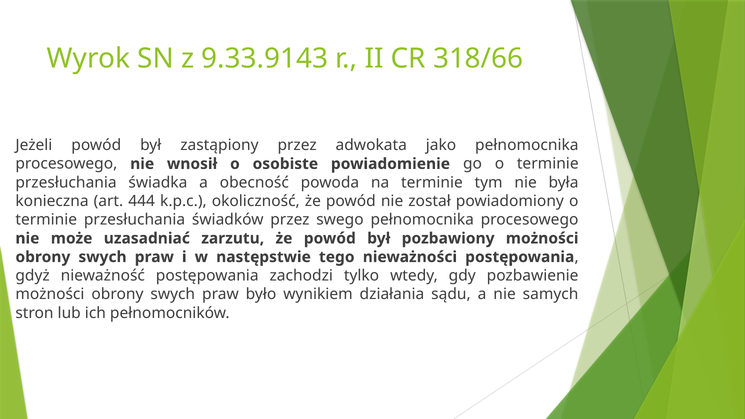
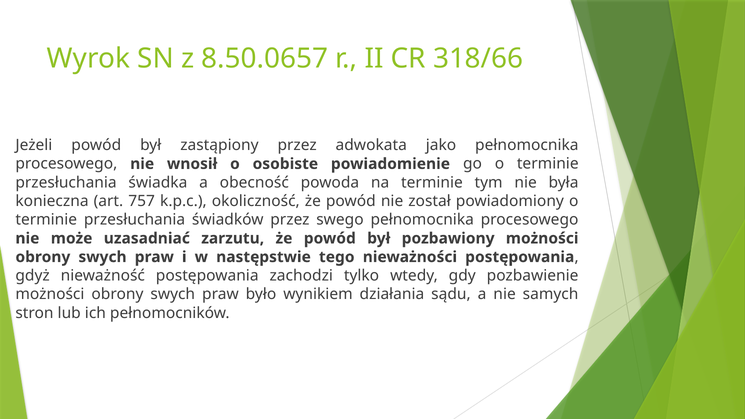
9.33.9143: 9.33.9143 -> 8.50.0657 (265, 59)
444: 444 -> 757 (142, 201)
